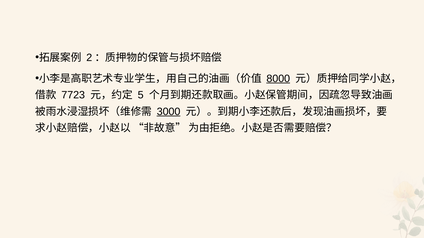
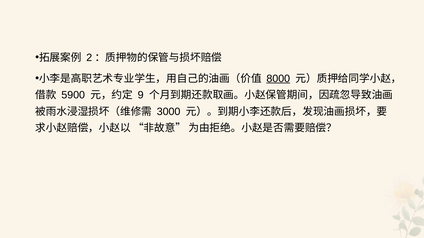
7723: 7723 -> 5900 (73, 95)
5: 5 -> 9 (141, 95)
3000 underline: present -> none (169, 112)
